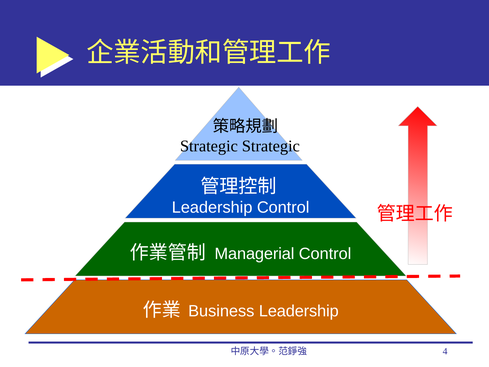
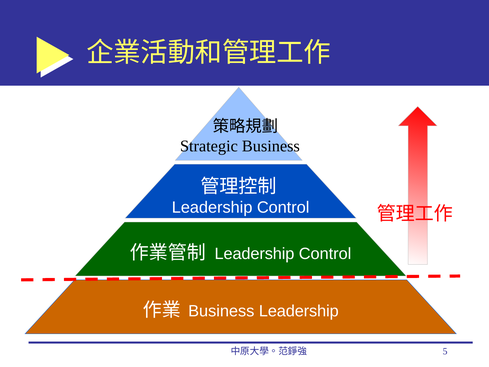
Strategic Strategic: Strategic -> Business (271, 146)
Managerial: Managerial -> Leadership (254, 254)
4: 4 -> 5 (445, 351)
